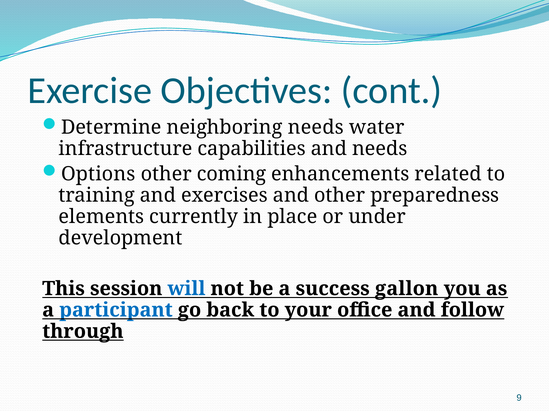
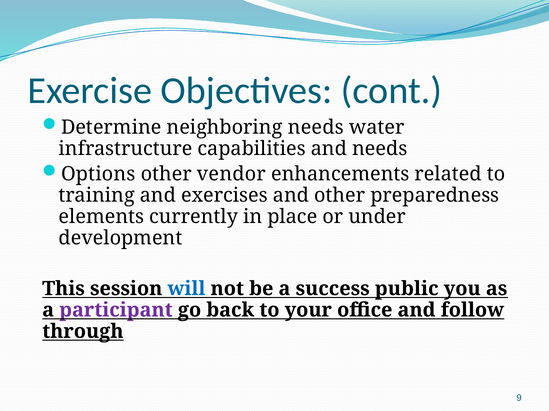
coming: coming -> vendor (231, 174)
gallon: gallon -> public (407, 289)
participant colour: blue -> purple (116, 311)
